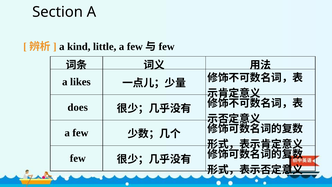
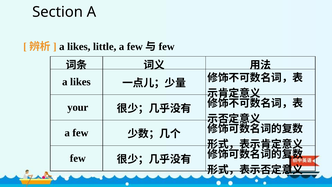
kind: kind -> likes (79, 46)
does: does -> your (78, 107)
